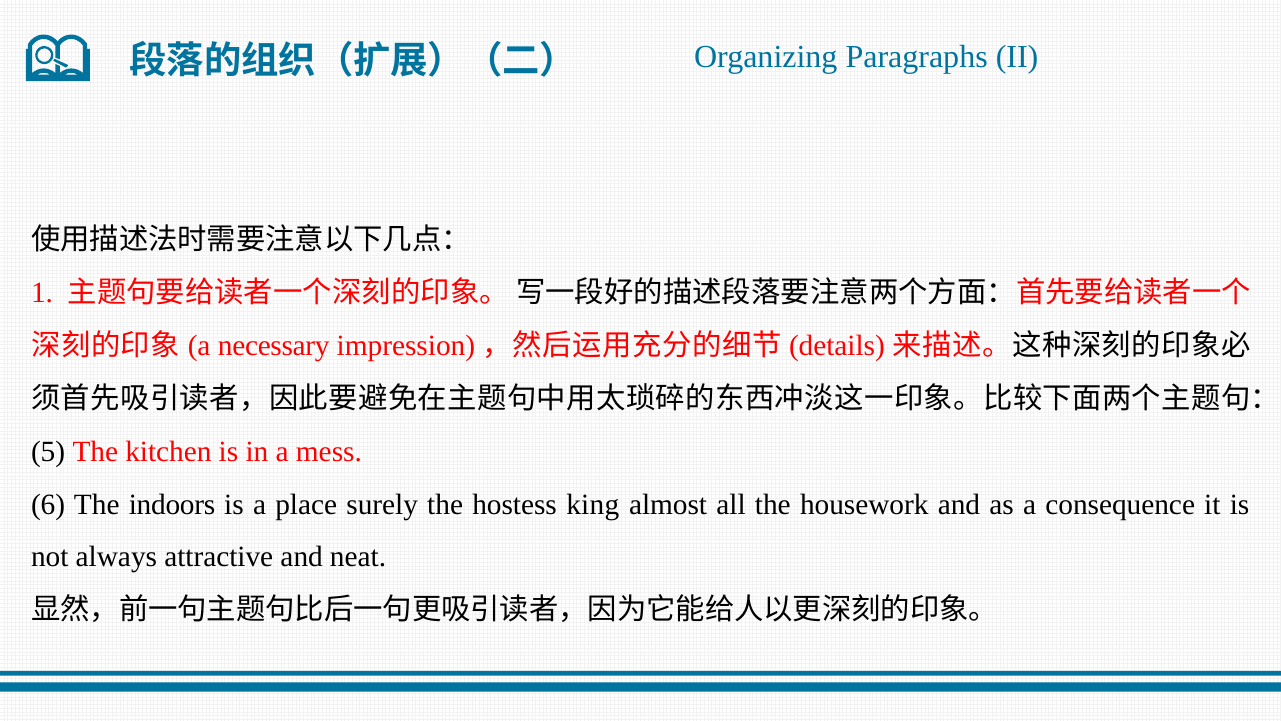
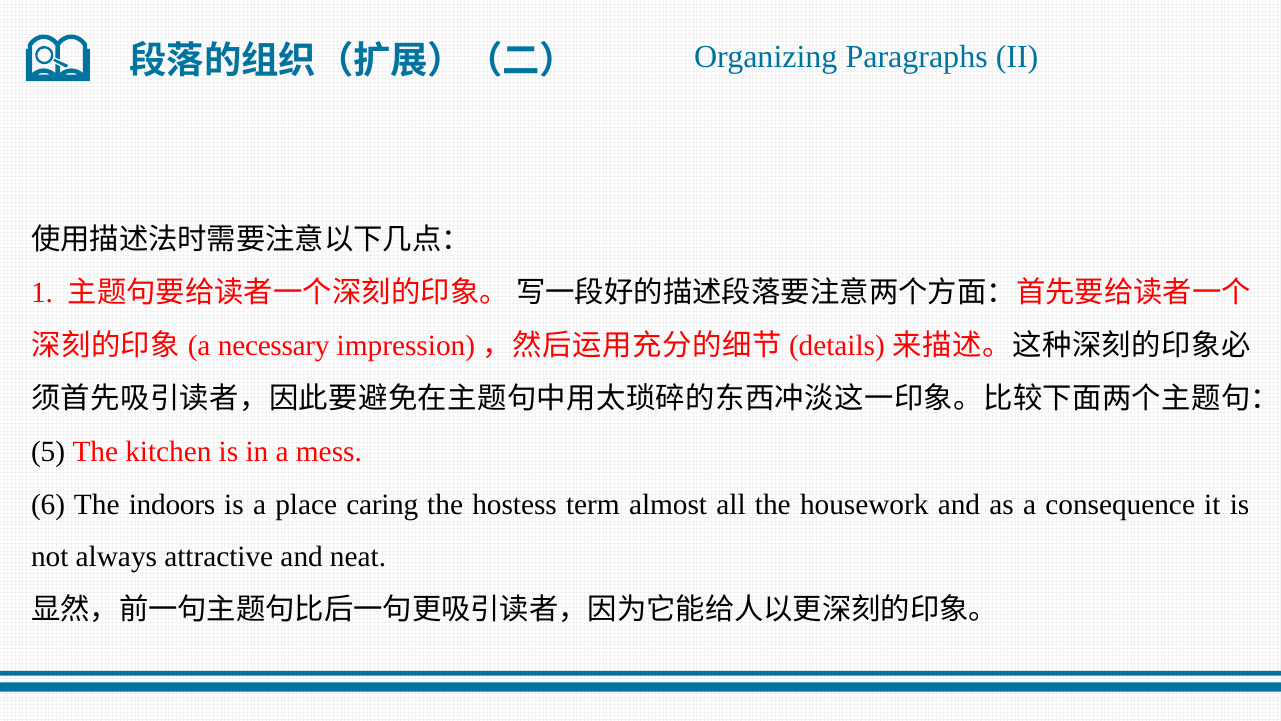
surely: surely -> caring (382, 504)
king: king -> term (593, 504)
